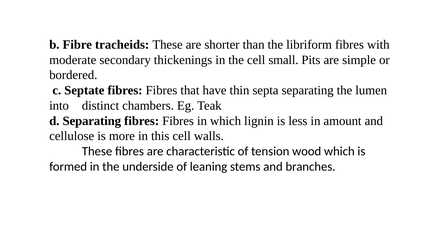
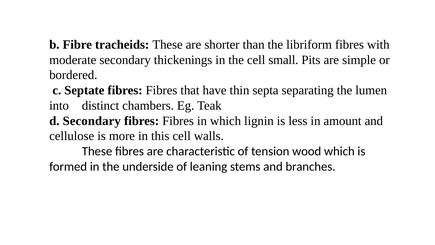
d Separating: Separating -> Secondary (92, 121)
